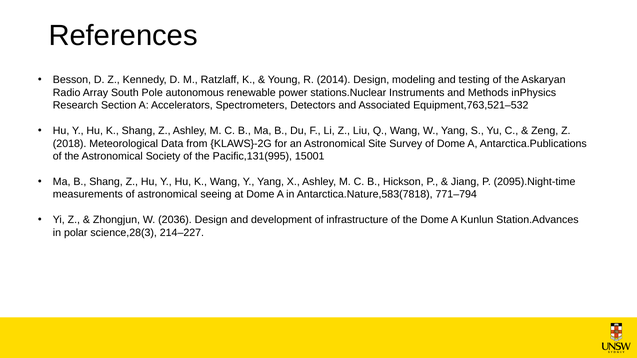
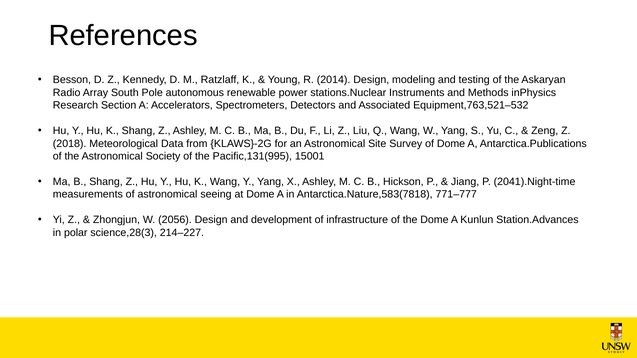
2095).Night-time: 2095).Night-time -> 2041).Night-time (535, 182)
771–794: 771–794 -> 771–777 (456, 195)
2036: 2036 -> 2056 (175, 220)
